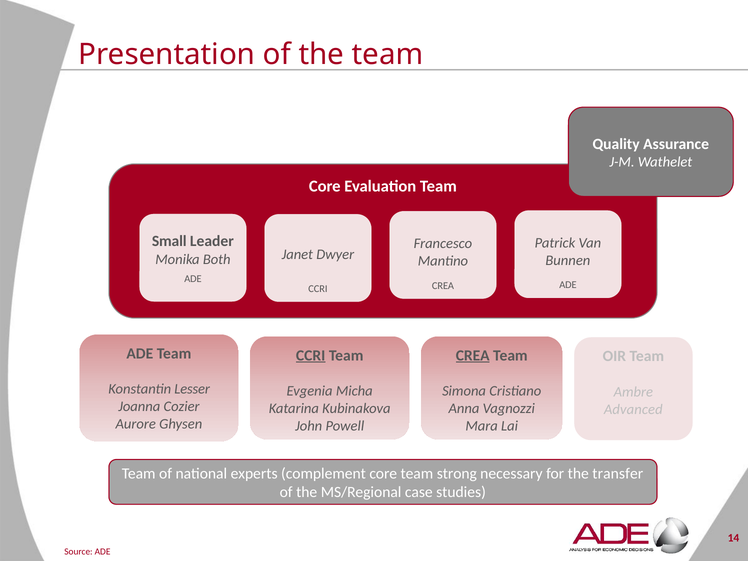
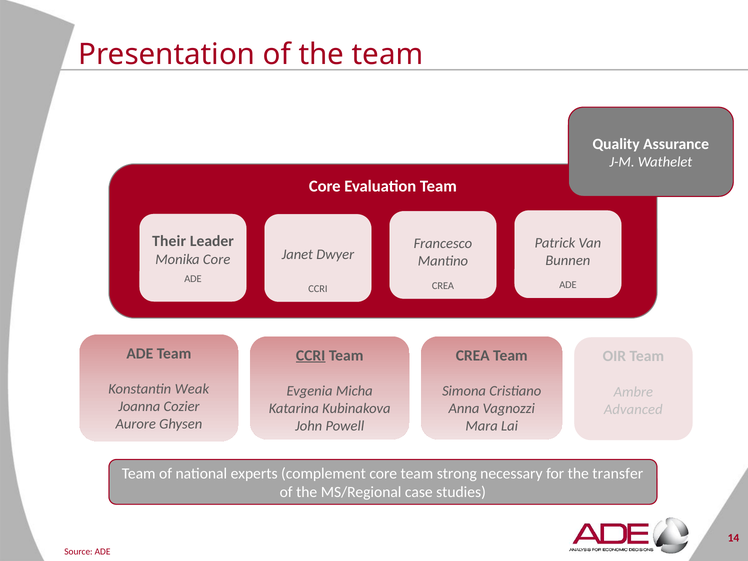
Small: Small -> Their (169, 241)
Monika Both: Both -> Core (217, 259)
CREA underline: present -> none (473, 355)
Lesser: Lesser -> Weak (192, 389)
